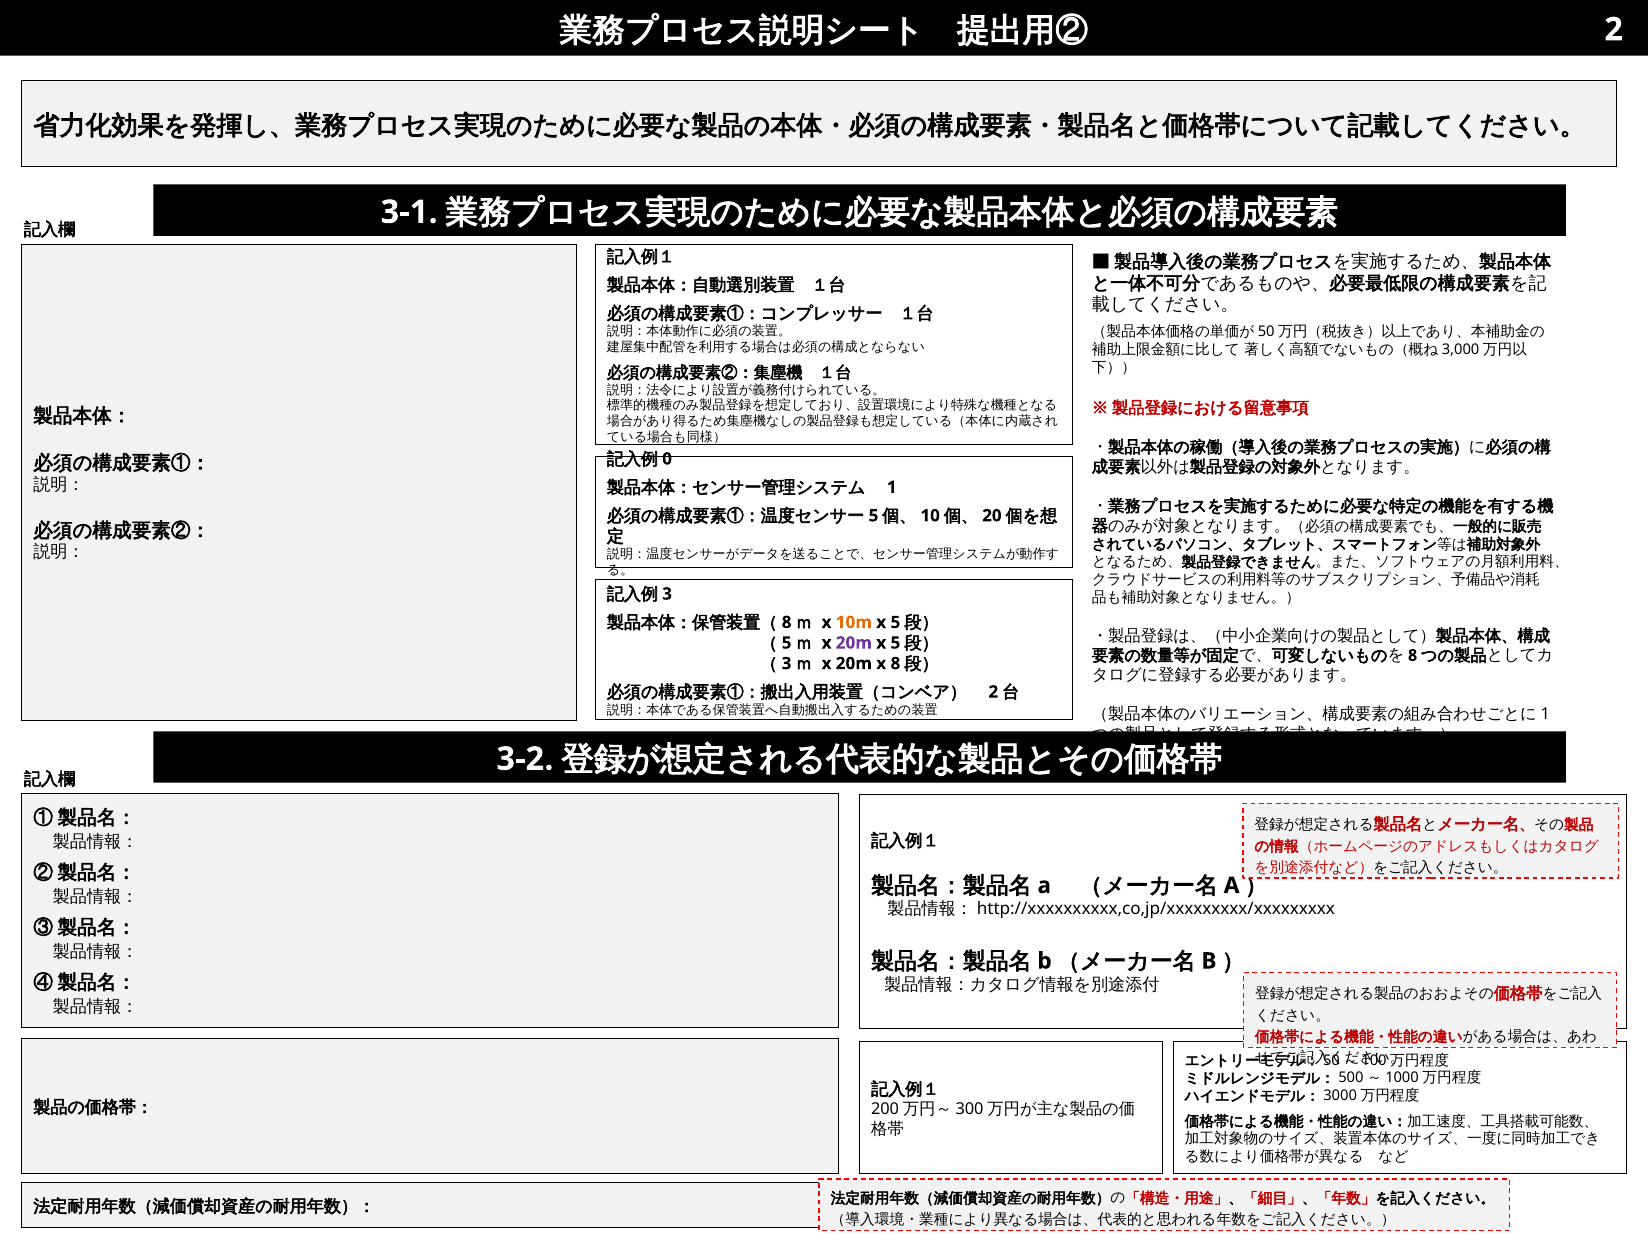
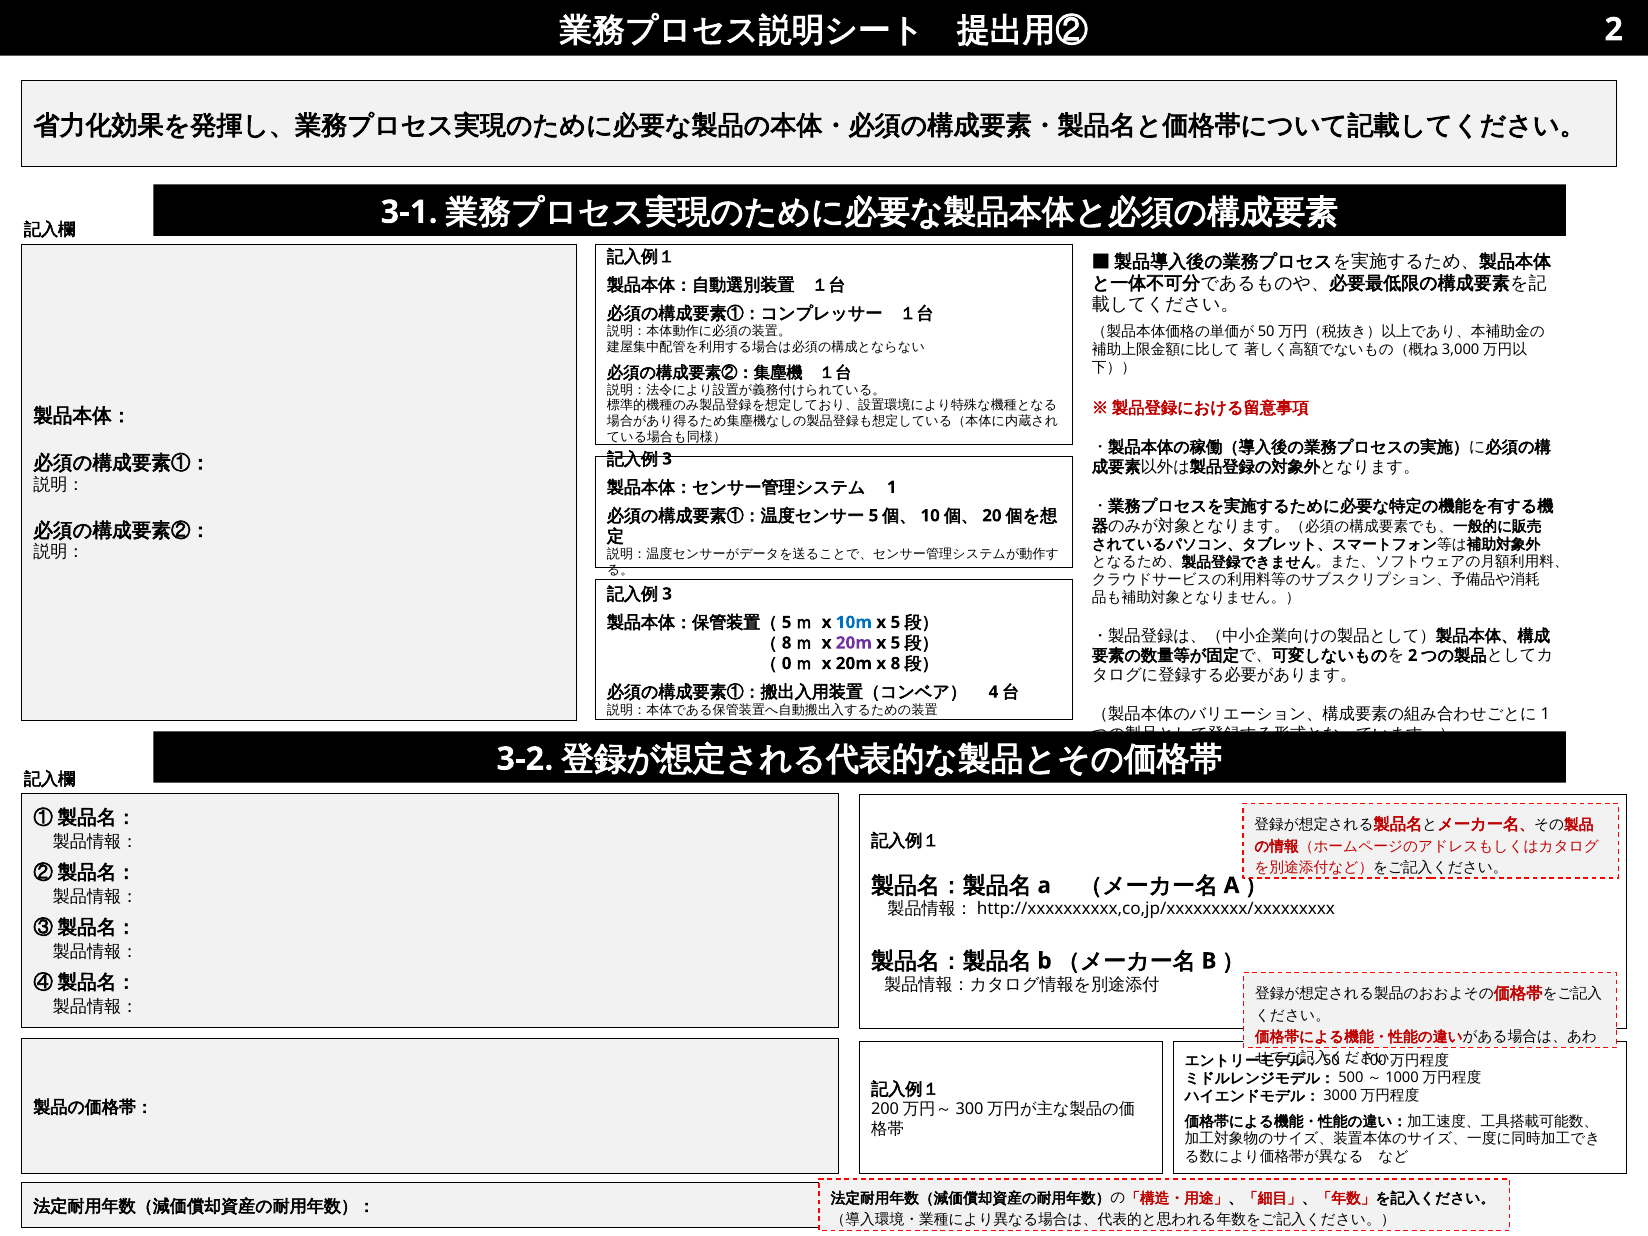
0: 0 -> 3 (667, 459)
8: 8 -> 5 (787, 622)
10m colour: orange -> blue (854, 622)
5: 5 -> 8 (787, 643)
8: 8 -> 2 (1413, 655)
3: 3 -> 0 (787, 664)
2: 2 -> 4 (993, 692)
